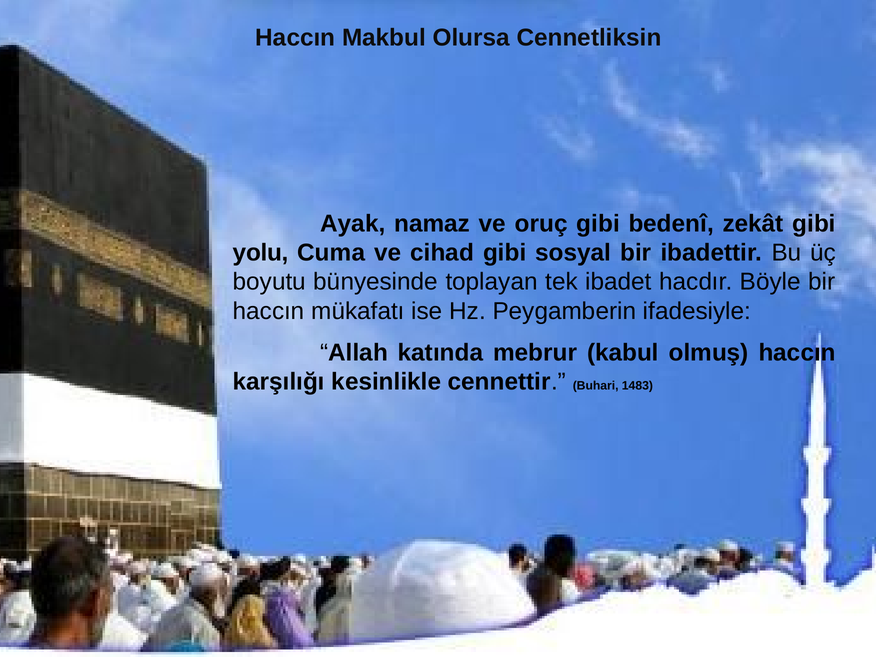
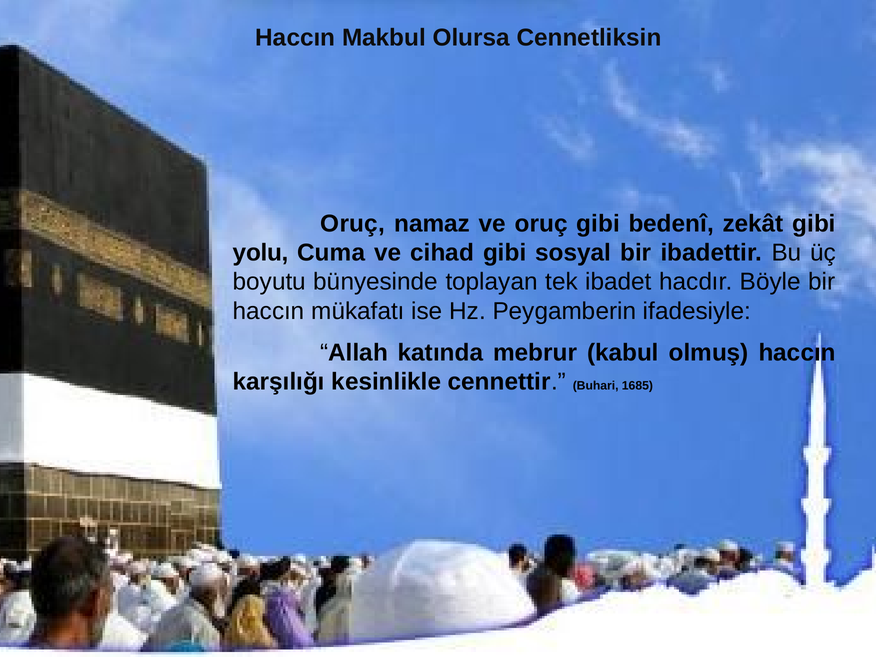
Ayak: Ayak -> Oruç (353, 223)
1483: 1483 -> 1685 (637, 386)
